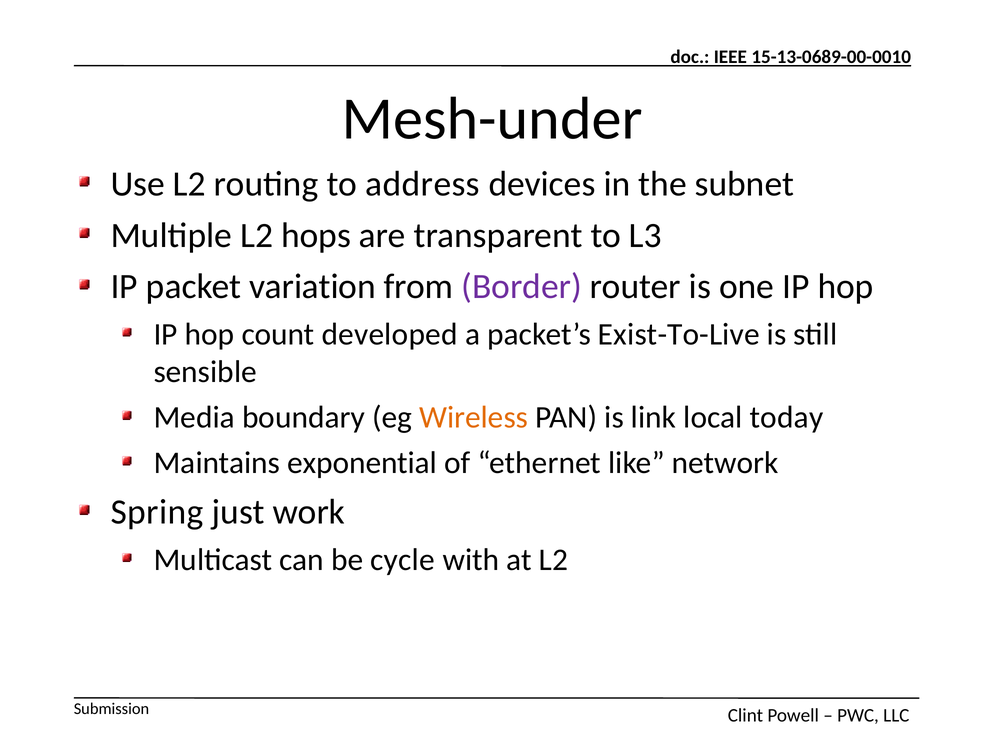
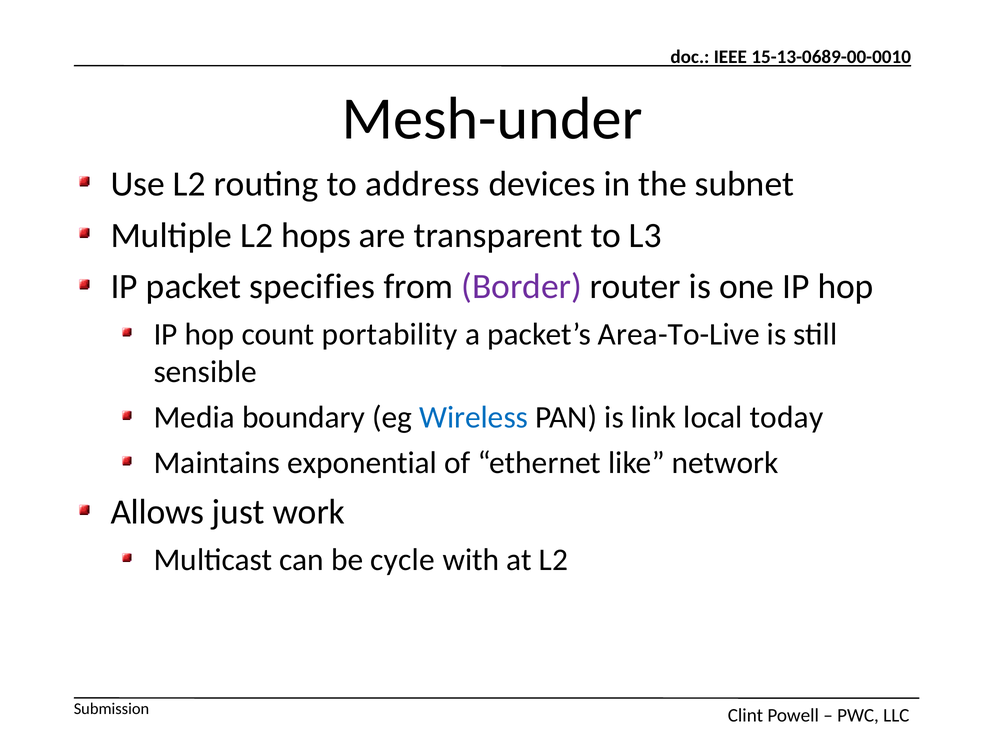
variation: variation -> specifies (312, 287)
developed: developed -> portability (390, 334)
Exist-To-Live: Exist-To-Live -> Area-To-Live (679, 334)
Wireless colour: orange -> blue (474, 417)
Spring: Spring -> Allows (157, 512)
